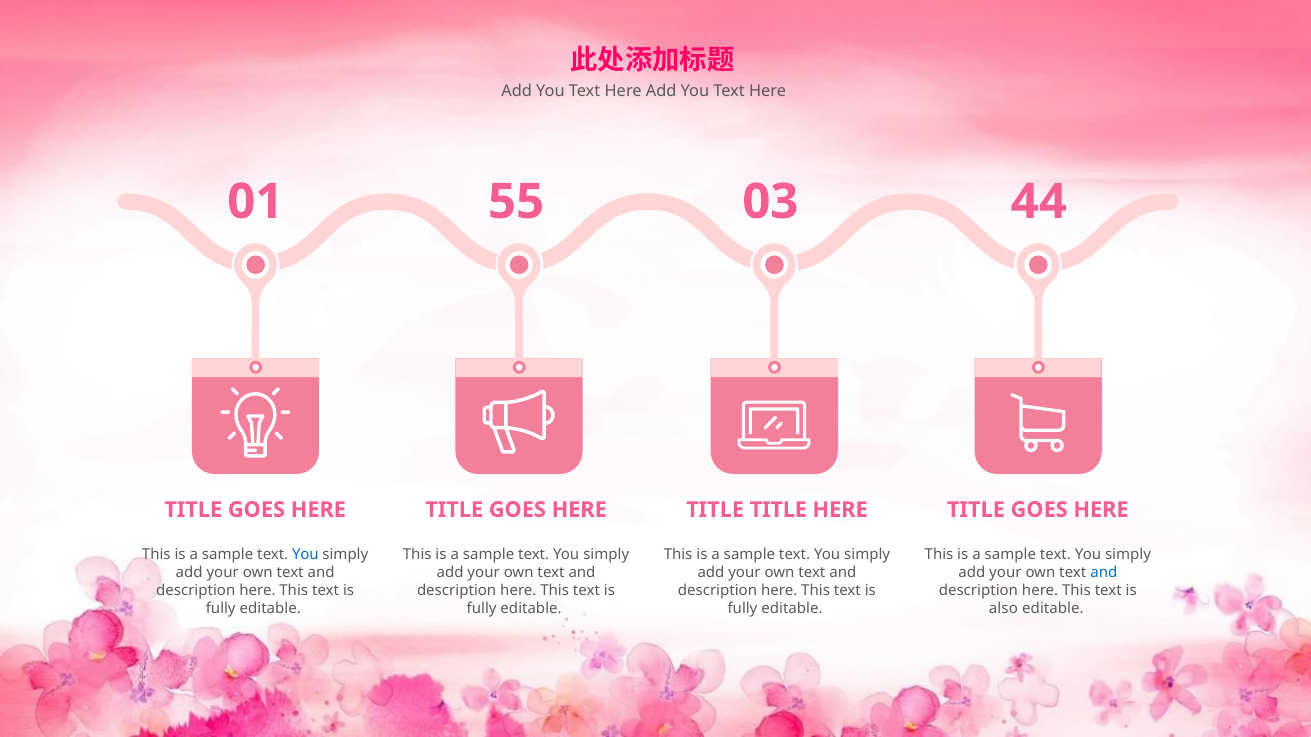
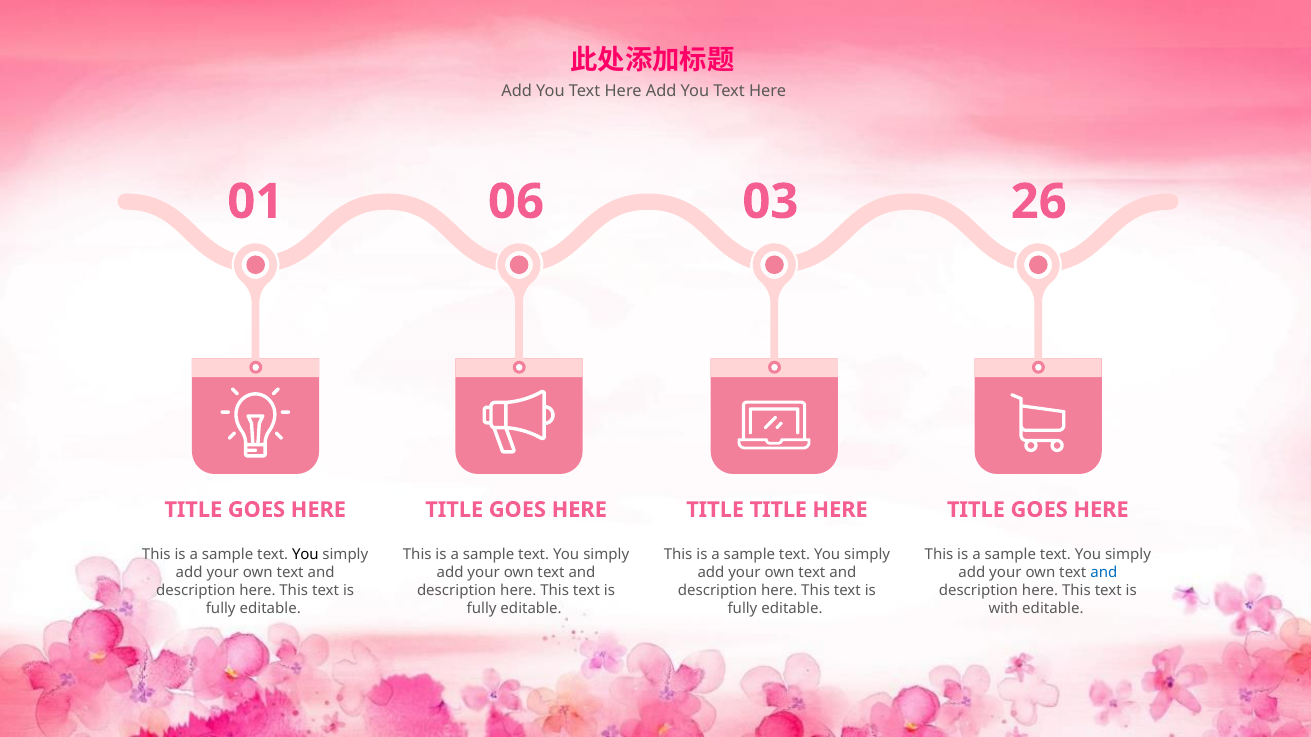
55: 55 -> 06 (516, 202)
44: 44 -> 26 (1039, 202)
You colour: blue -> black (305, 555)
also: also -> with (1003, 609)
